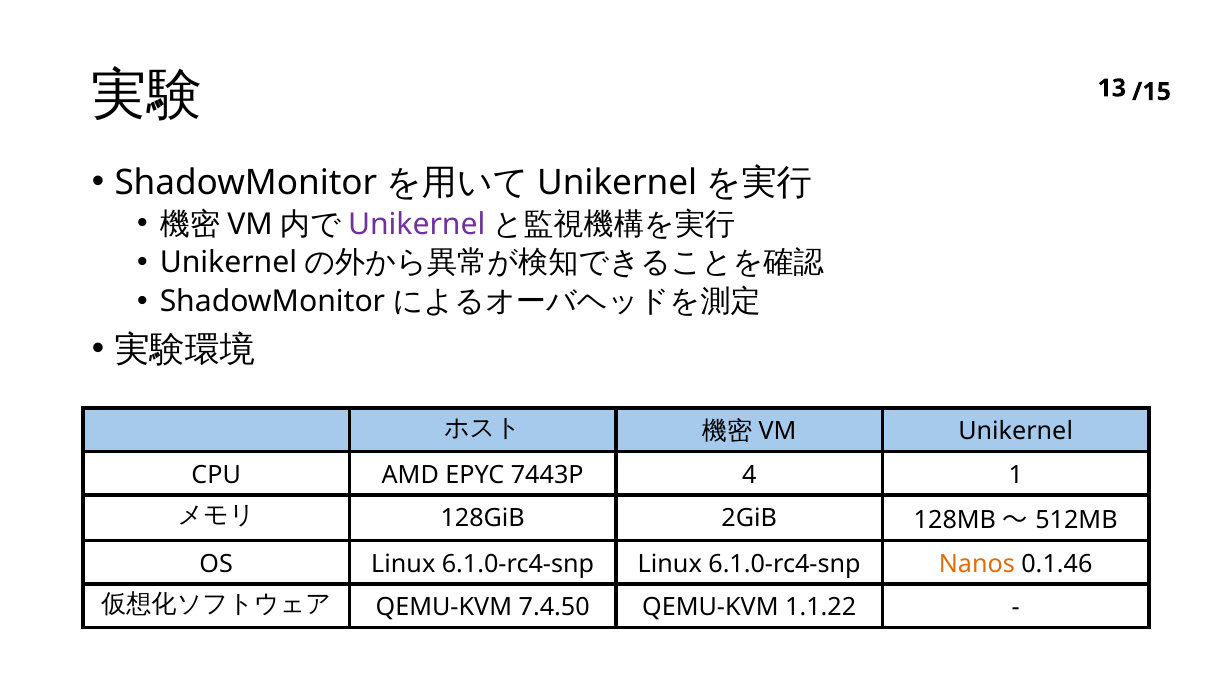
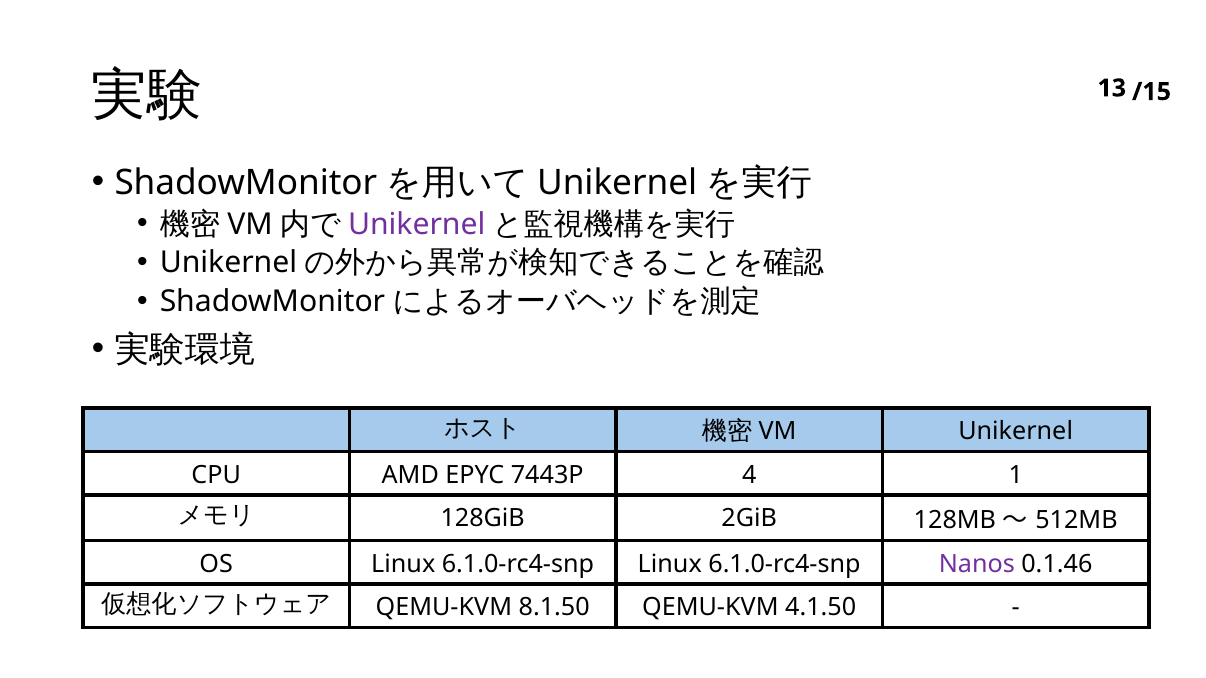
Nanos colour: orange -> purple (977, 564)
7.4.50: 7.4.50 -> 8.1.50 (554, 608)
1.1.22: 1.1.22 -> 4.1.50 (821, 608)
